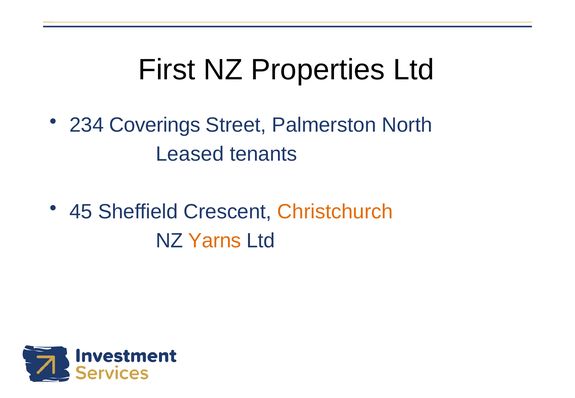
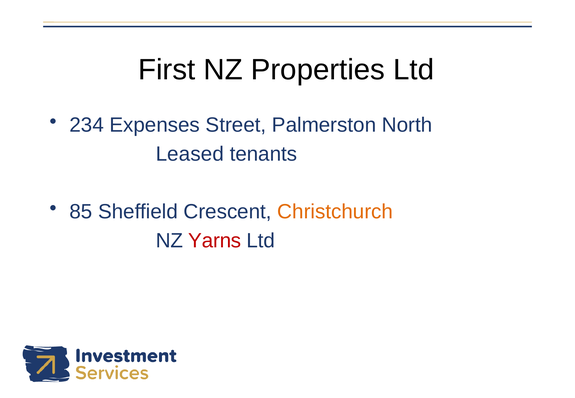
Coverings: Coverings -> Expenses (155, 125)
45: 45 -> 85 (81, 212)
Yarns colour: orange -> red (215, 241)
